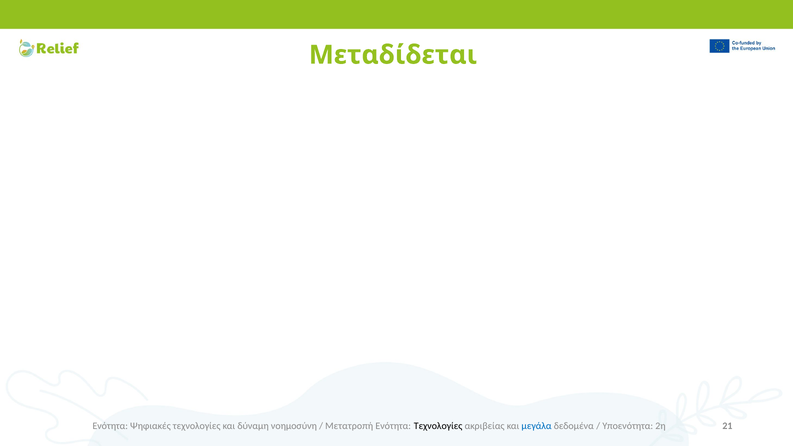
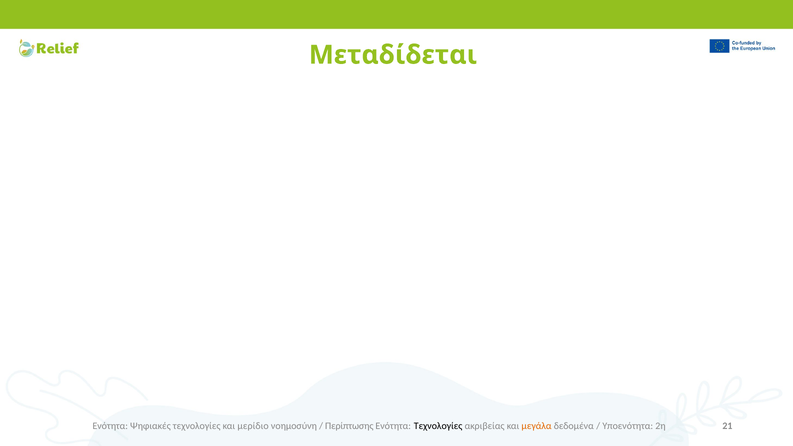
δύναμη: δύναμη -> μερίδιο (253, 426)
Μετατροπή: Μετατροπή -> Περίπτωσης (349, 426)
μεγάλα colour: blue -> orange (537, 426)
